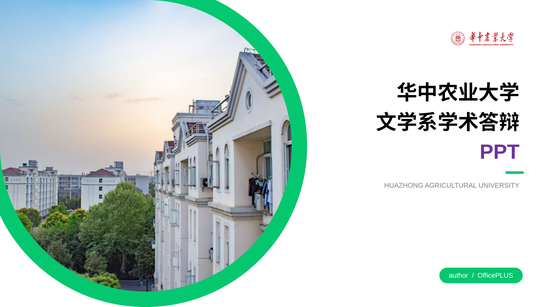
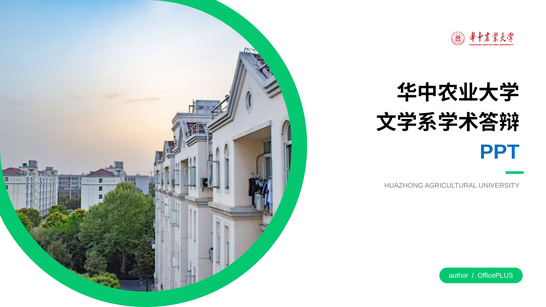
PPT colour: purple -> blue (500, 152)
